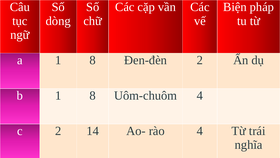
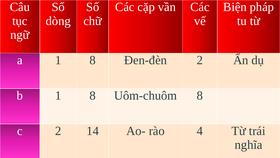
Uôm-chuôm 4: 4 -> 8 (200, 95)
